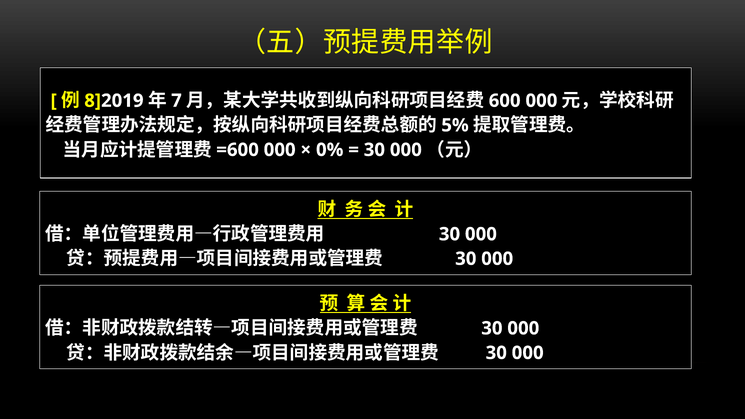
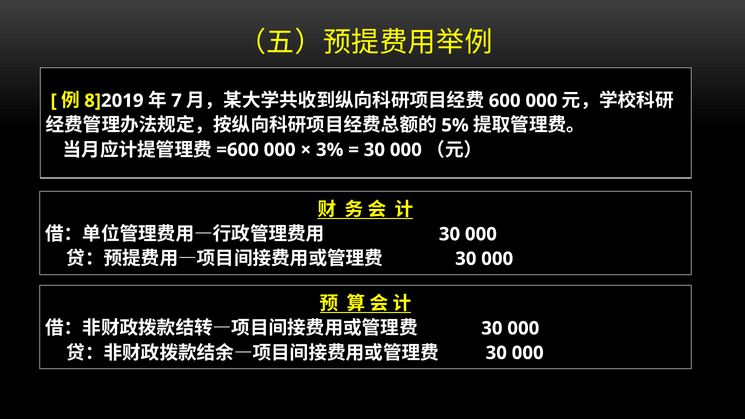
0%: 0% -> 3% (330, 150)
